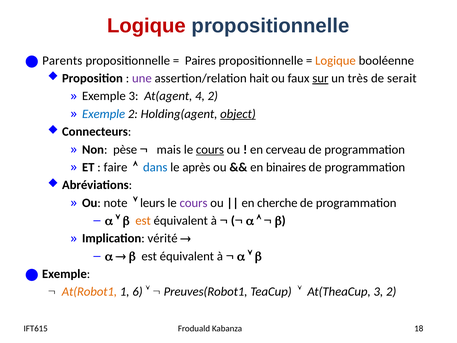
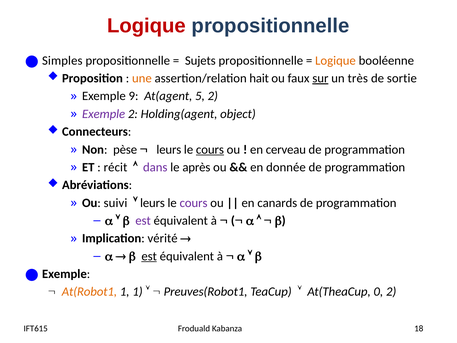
Parents: Parents -> Simples (62, 60)
Paires: Paires -> Sujets (200, 60)
une colour: purple -> orange (142, 78)
serait: serait -> sortie (402, 78)
Exemple 3: 3 -> 9 (134, 96)
4: 4 -> 5 (200, 96)
Exemple colour: blue -> purple (104, 114)
object underline: present -> none (238, 114)
mais: mais -> leurs (169, 149)
faire: faire -> récit (115, 167)
dans colour: blue -> purple (155, 167)
binaires: binaires -> donnée (286, 167)
note: note -> suivi (115, 203)
cherche: cherche -> canards (277, 203)
est colour: orange -> purple (143, 220)
est underline: none -> present (149, 256)
1 6: 6 -> 1 (137, 292)
At(TheaCup 3: 3 -> 0 (378, 292)
